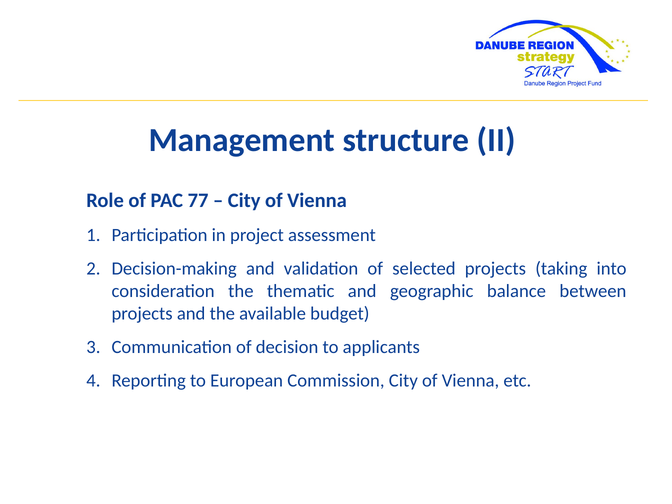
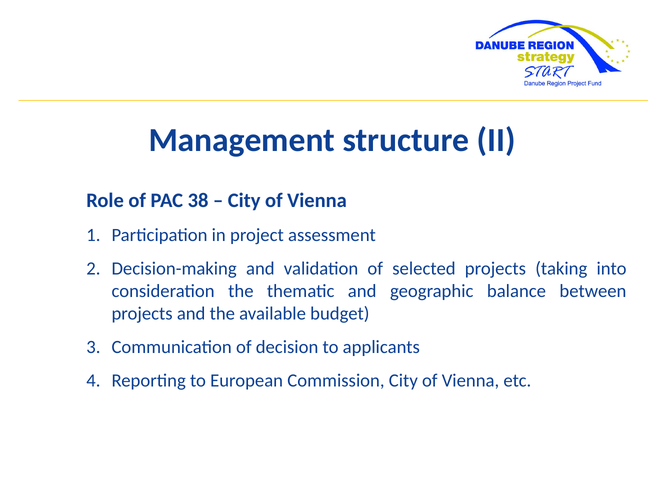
77: 77 -> 38 (198, 200)
